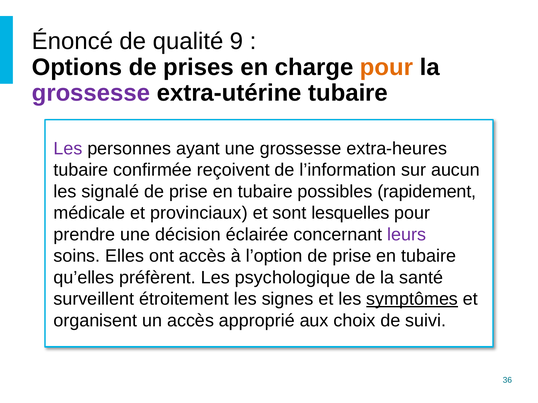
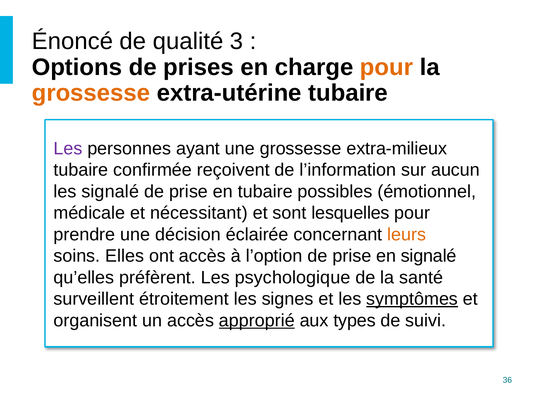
9: 9 -> 3 (237, 41)
grossesse colour: purple -> orange (91, 93)
extra-heures: extra-heures -> extra-milieux (397, 149)
rapidement: rapidement -> émotionnel (427, 192)
provinciaux: provinciaux -> nécessitant (199, 213)
leurs colour: purple -> orange (407, 235)
tubaire: tubaire -> signalé (429, 256)
approprié underline: none -> present (257, 321)
choix: choix -> types (355, 321)
